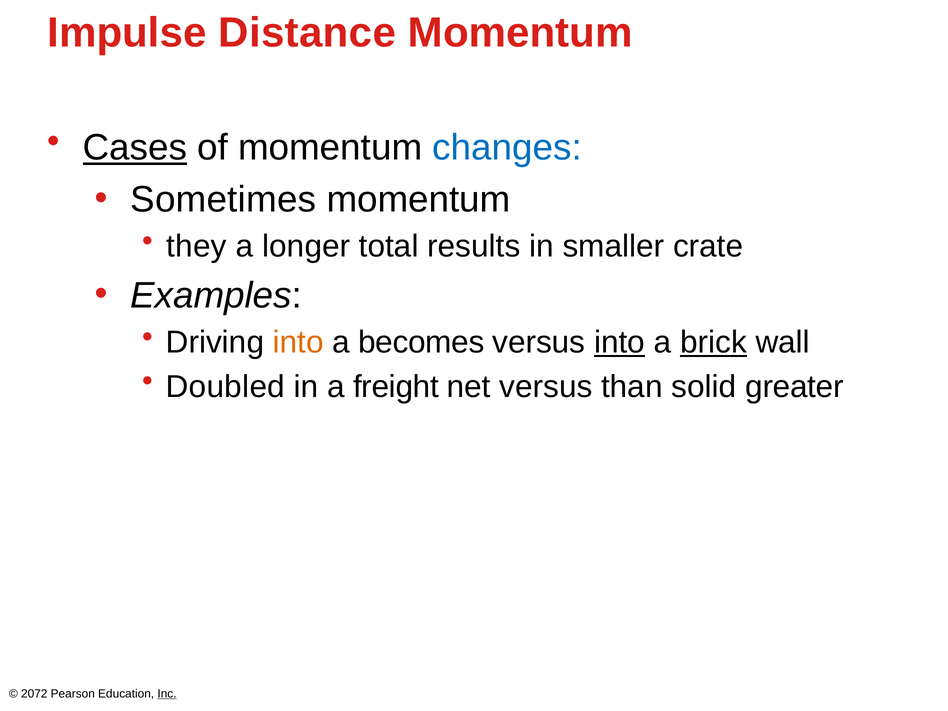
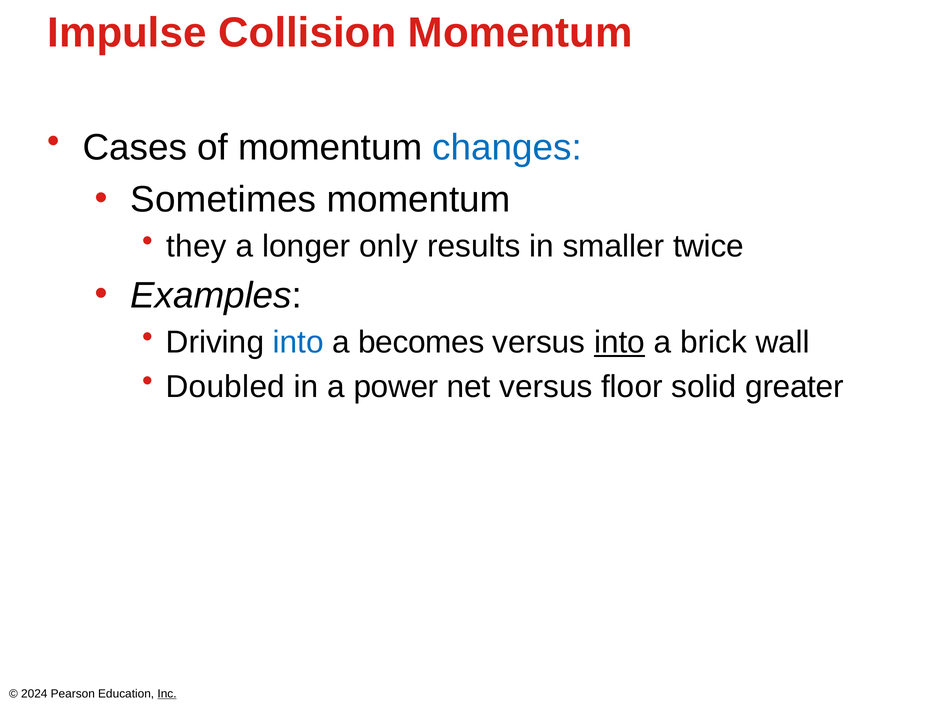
Distance: Distance -> Collision (307, 33)
Cases underline: present -> none (135, 148)
total: total -> only (389, 246)
crate: crate -> twice (708, 246)
into colour: orange -> blue (298, 342)
brick underline: present -> none (714, 342)
freight: freight -> power (396, 387)
than: than -> floor (632, 387)
2072: 2072 -> 2024 (34, 694)
